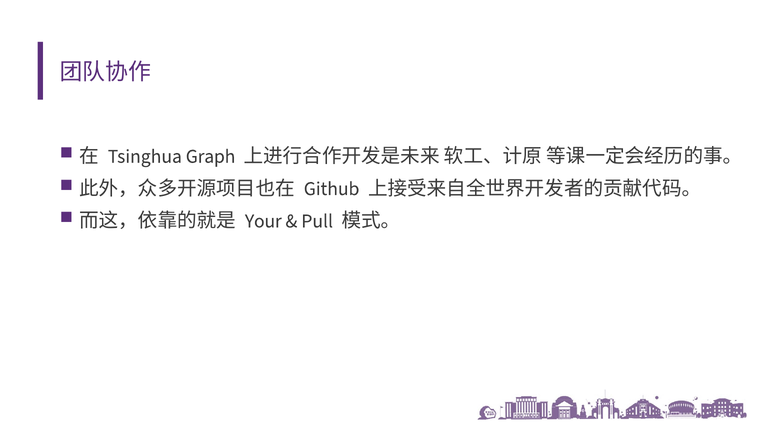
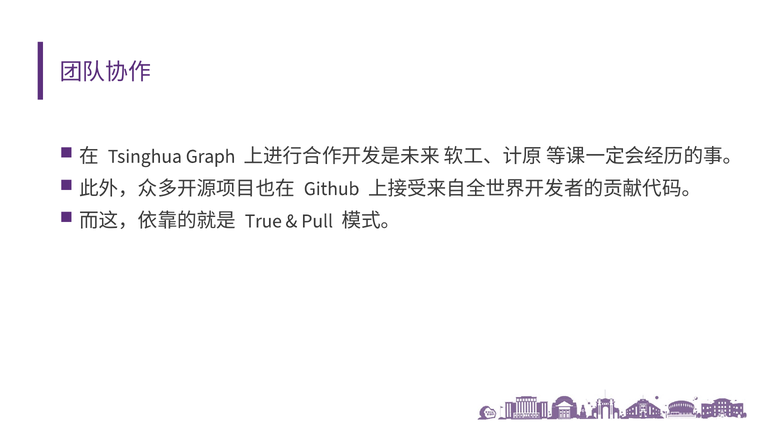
Your: Your -> True (263, 221)
